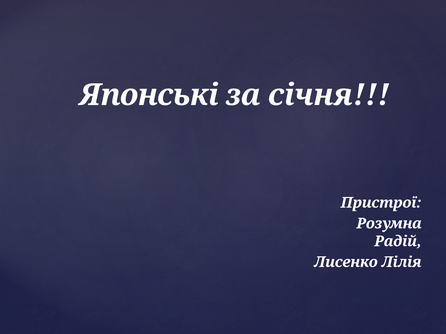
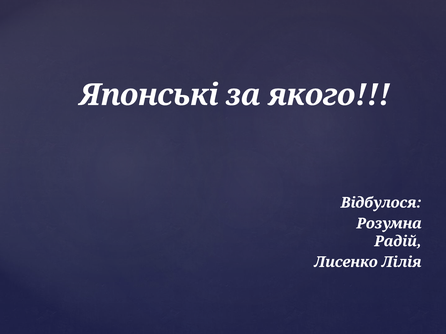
січня: січня -> якого (329, 95)
Пристрої: Пристрої -> Відбулося (381, 203)
